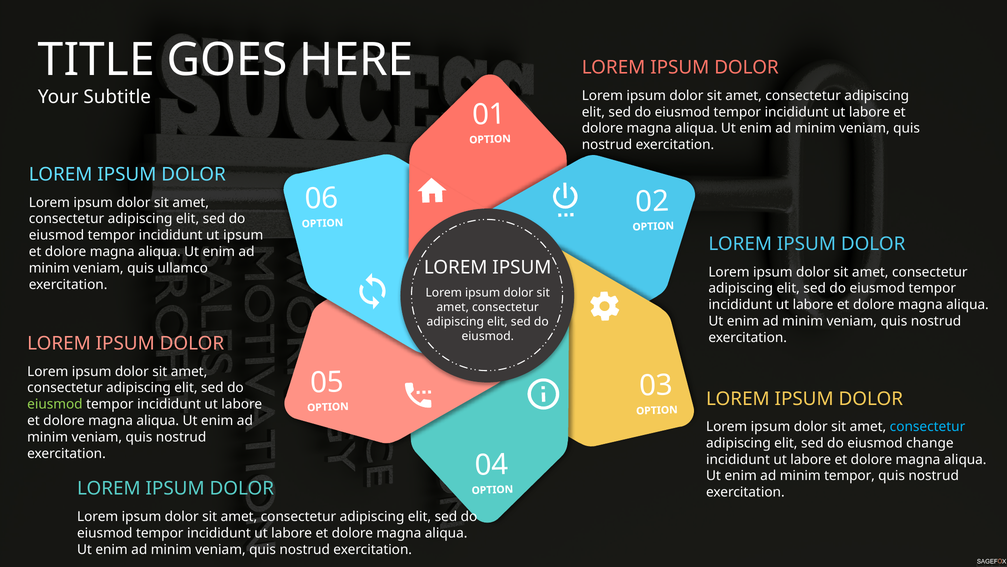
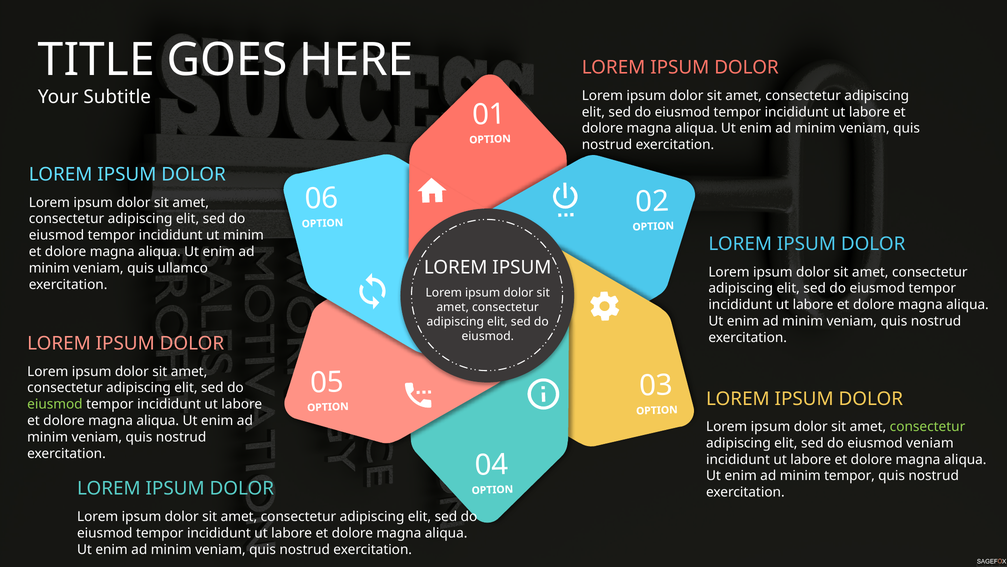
ut ipsum: ipsum -> minim (243, 235)
consectetur colour: light blue -> light green (927, 426)
eiusmod change: change -> veniam (930, 443)
